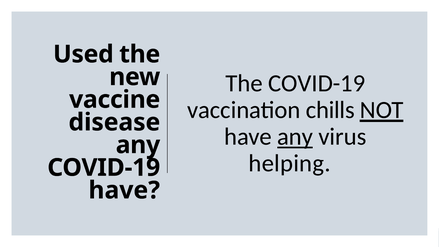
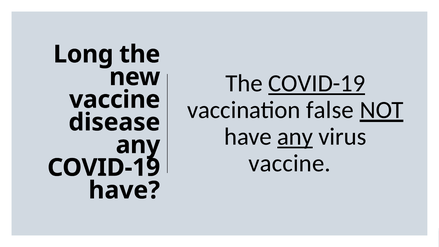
Used: Used -> Long (83, 54)
COVID-19 underline: none -> present (317, 83)
chills: chills -> false (330, 110)
helping: helping -> vaccine (290, 163)
